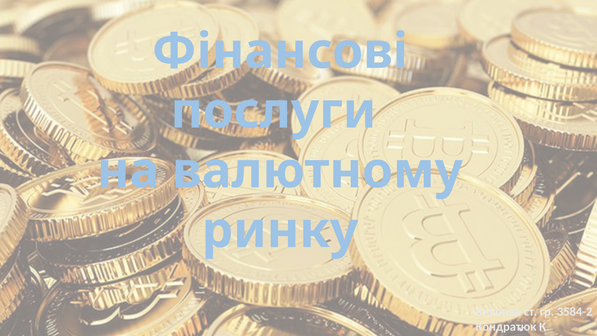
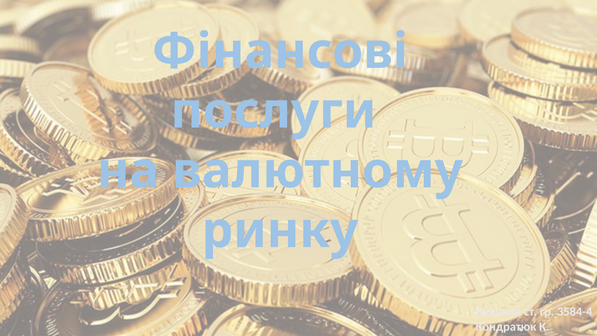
3584-2: 3584-2 -> 3584-4 (575, 312)
